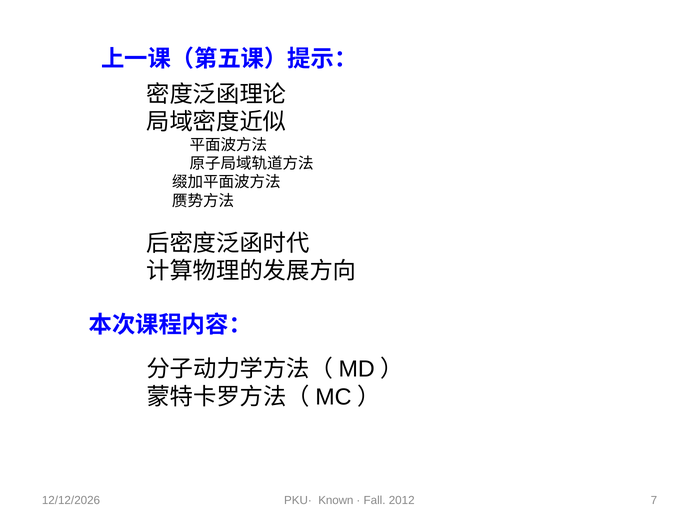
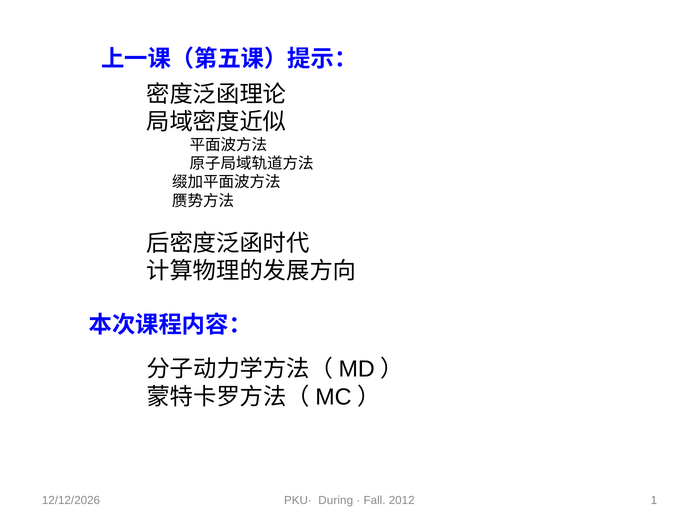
Known: Known -> During (336, 501)
7: 7 -> 1 (654, 501)
